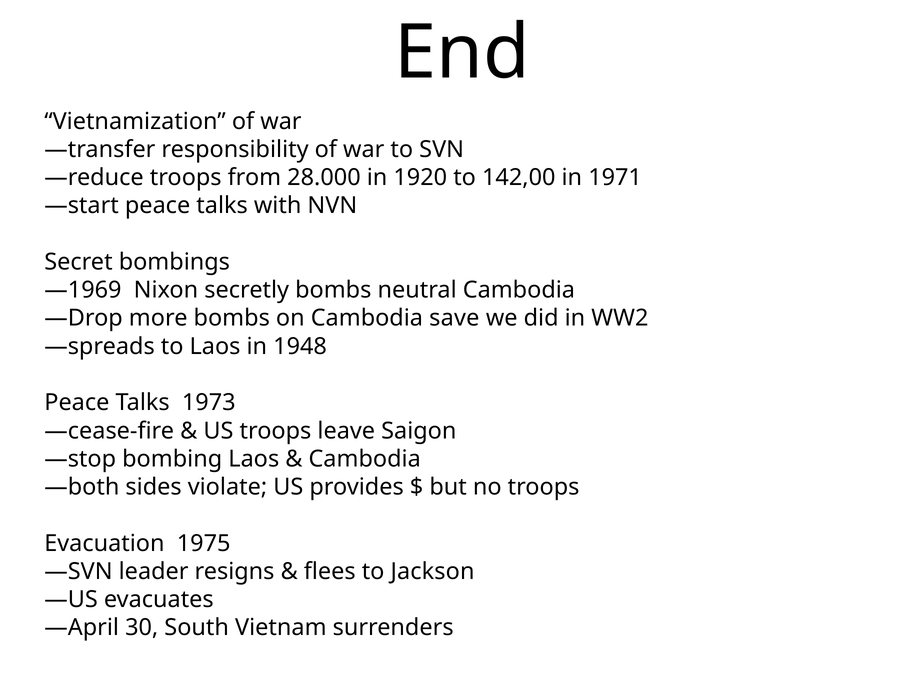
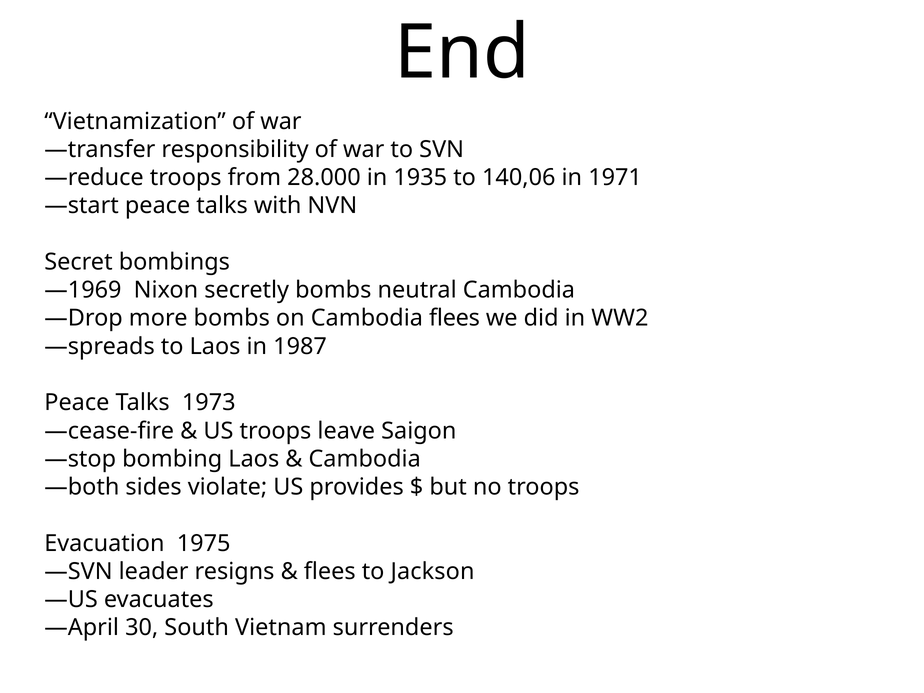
1920: 1920 -> 1935 (420, 178)
142,00: 142,00 -> 140,06 (519, 178)
Cambodia save: save -> flees (455, 318)
1948: 1948 -> 1987 (300, 346)
